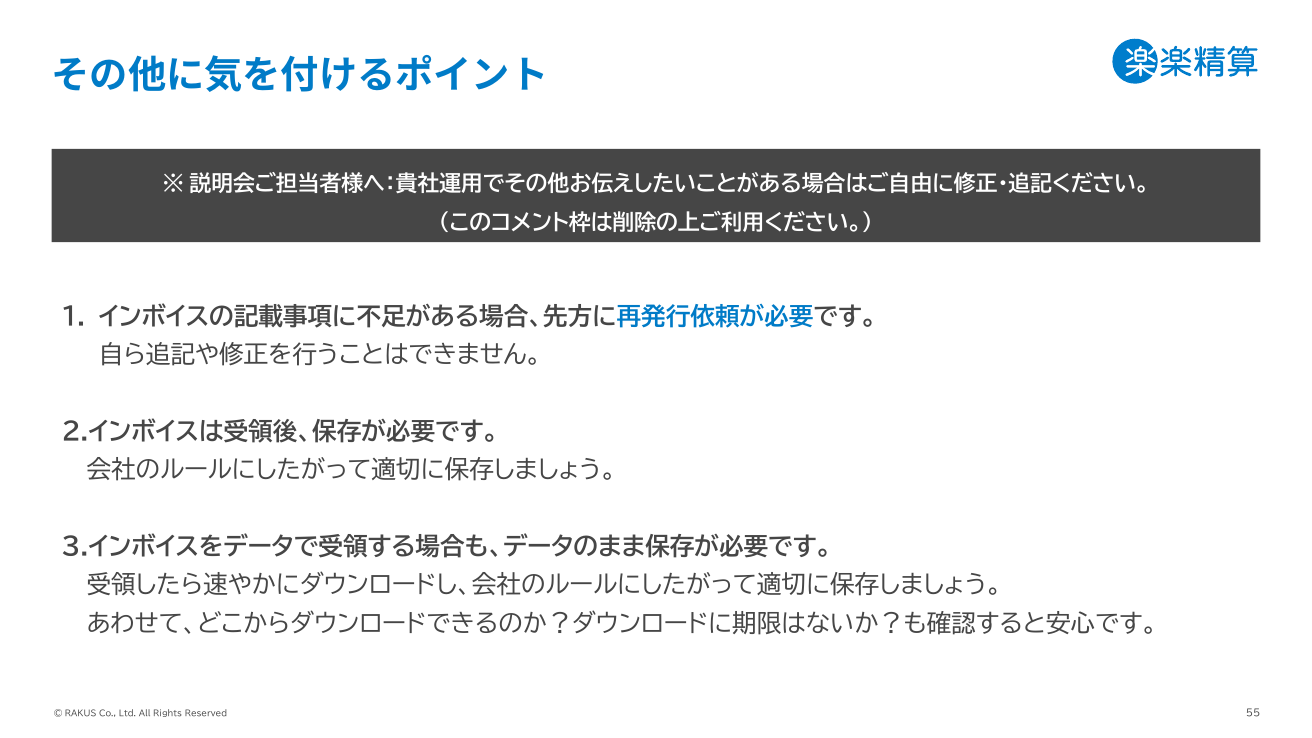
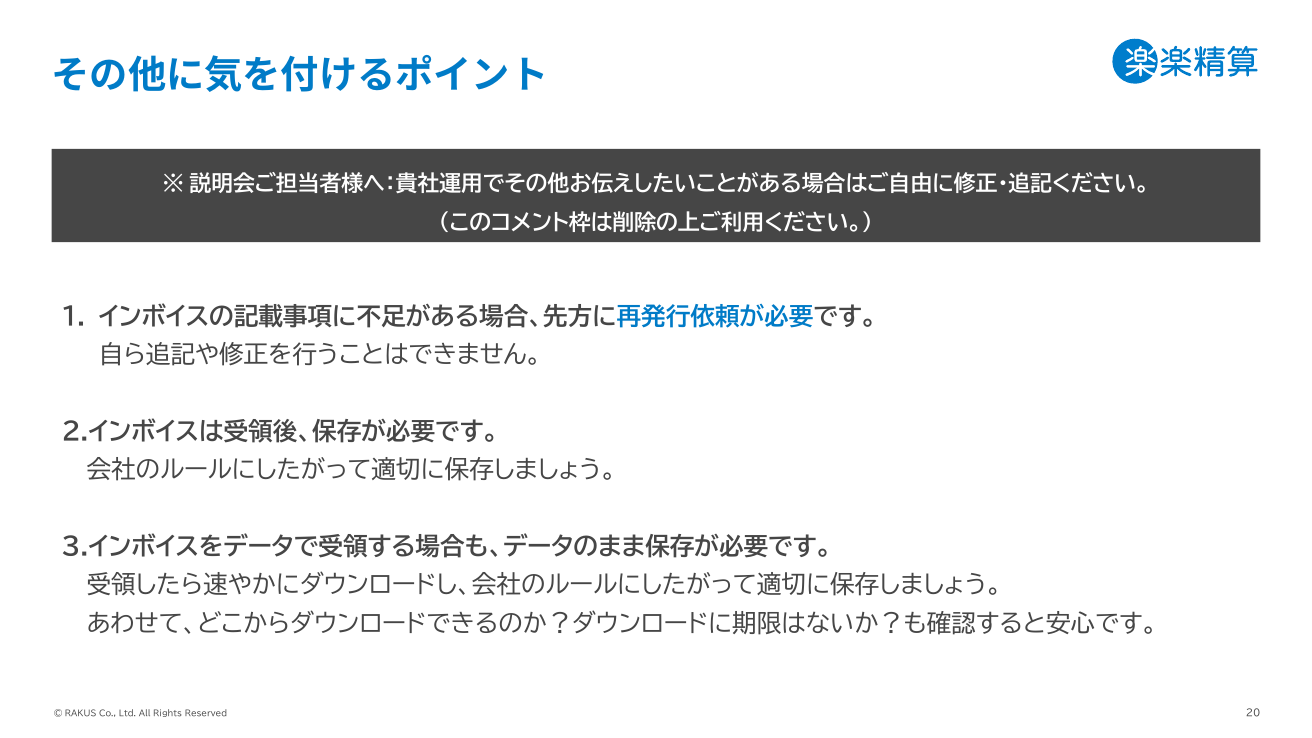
55: 55 -> 20 (1253, 713)
